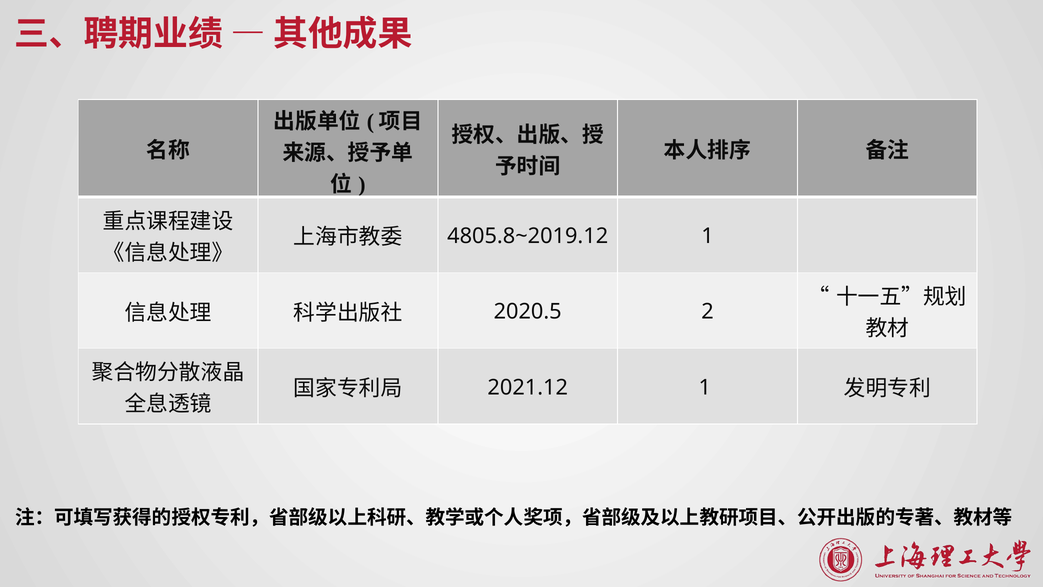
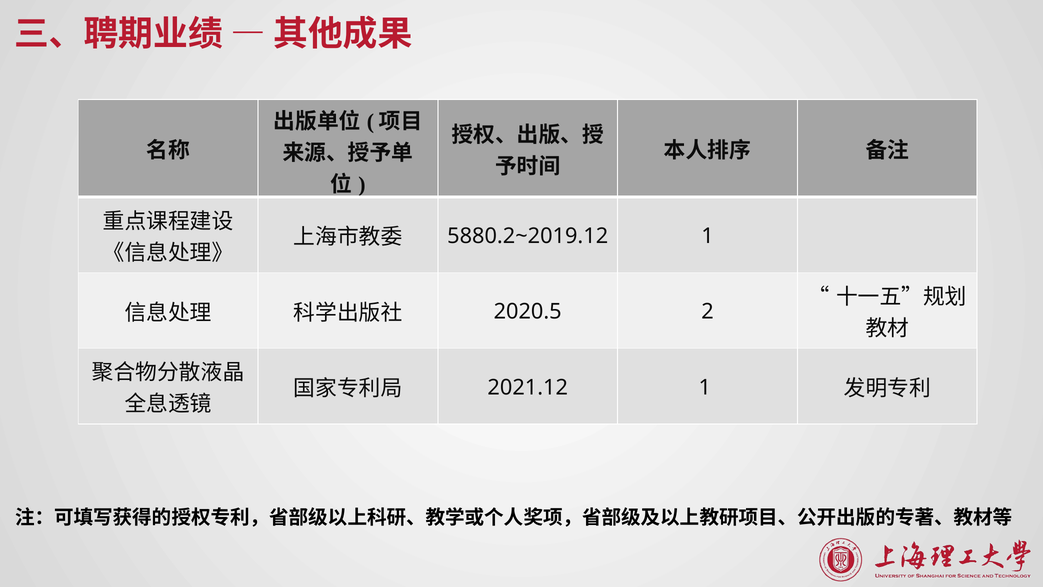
4805.8~2019.12: 4805.8~2019.12 -> 5880.2~2019.12 (528, 236)
